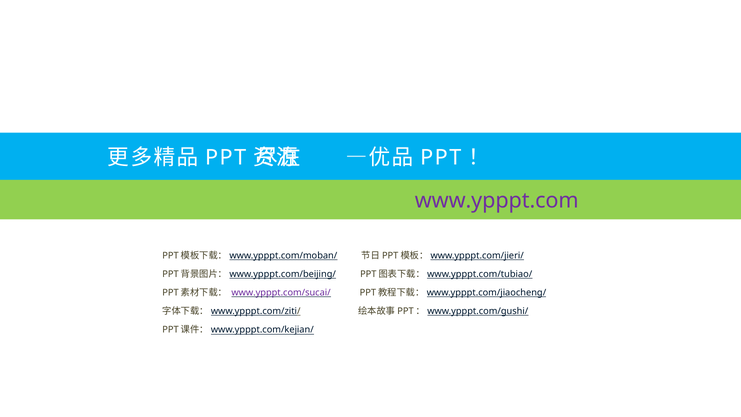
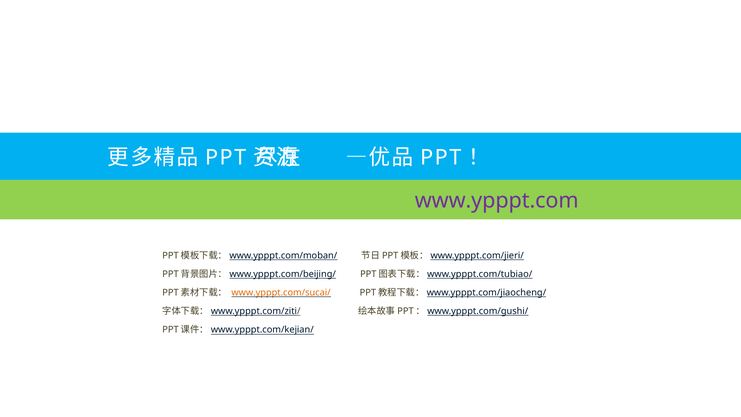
www.ypppt.com/sucai/ colour: purple -> orange (281, 293)
